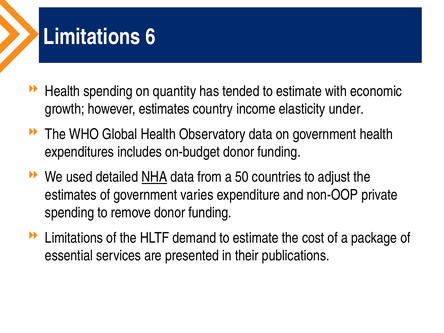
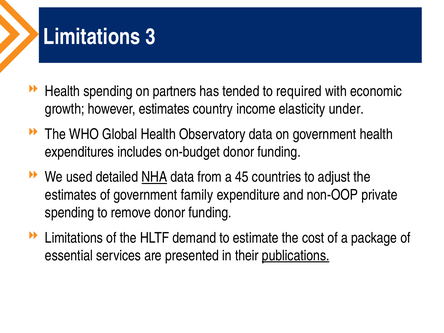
6: 6 -> 3 (151, 37)
quantity: quantity -> partners (175, 91)
tended to estimate: estimate -> required (299, 91)
50: 50 -> 45 (242, 177)
varies: varies -> family (197, 195)
publications underline: none -> present (296, 256)
